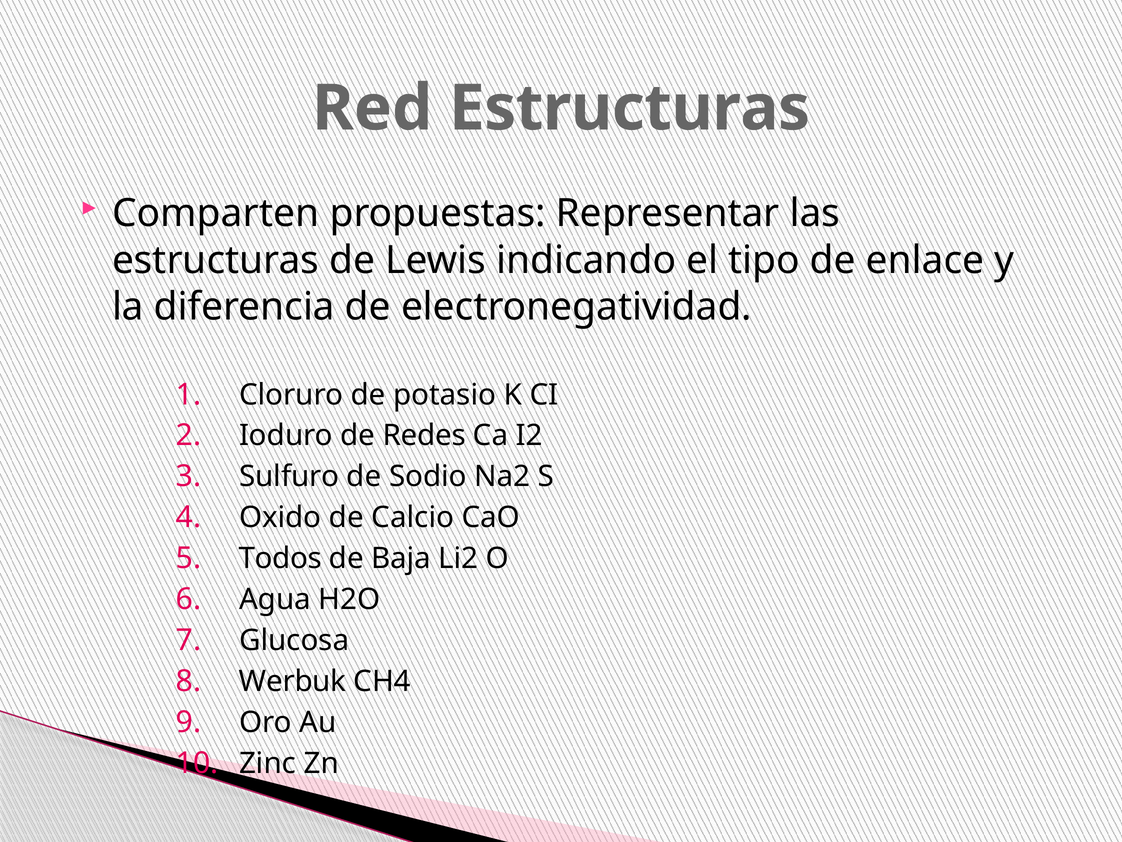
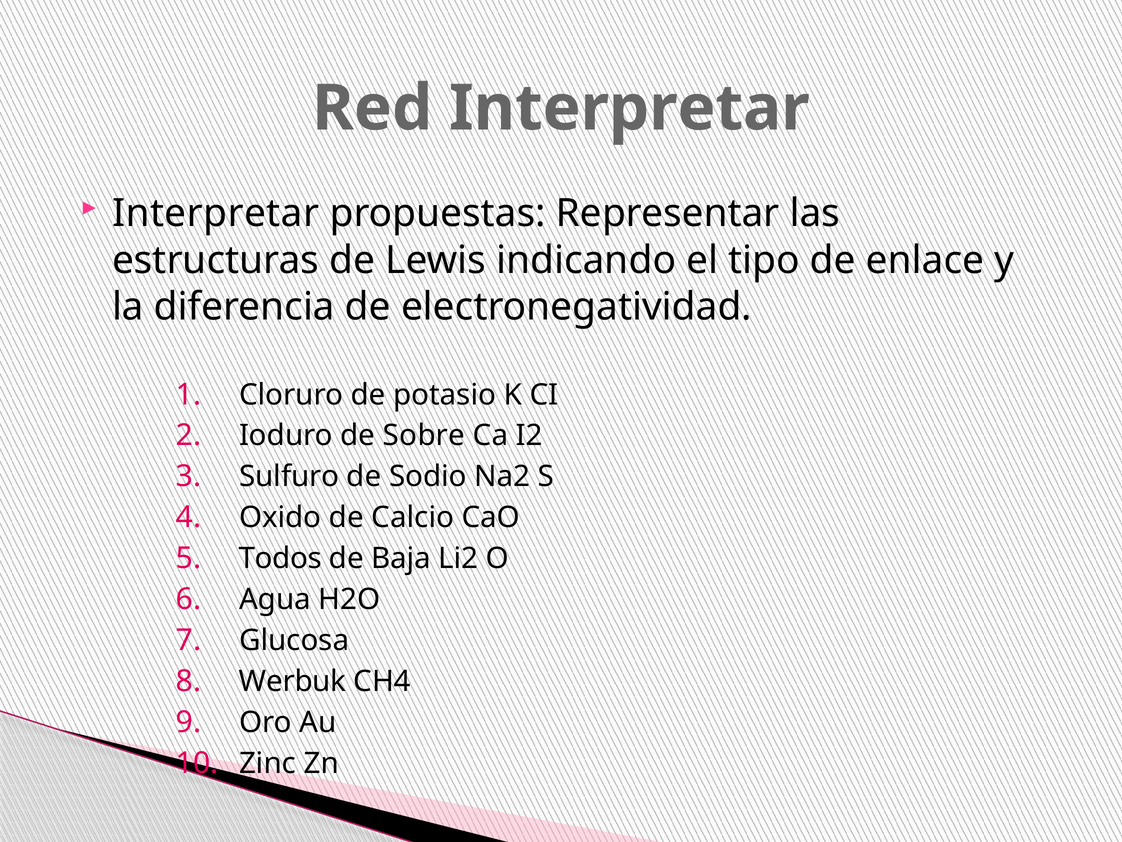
Red Estructuras: Estructuras -> Interpretar (629, 108)
Comparten: Comparten -> Interpretar (216, 213)
Redes: Redes -> Sobre (424, 435)
